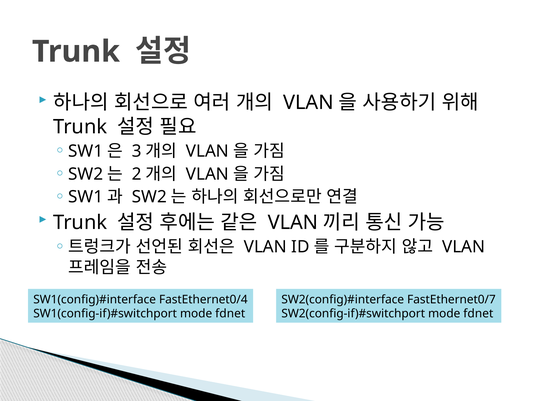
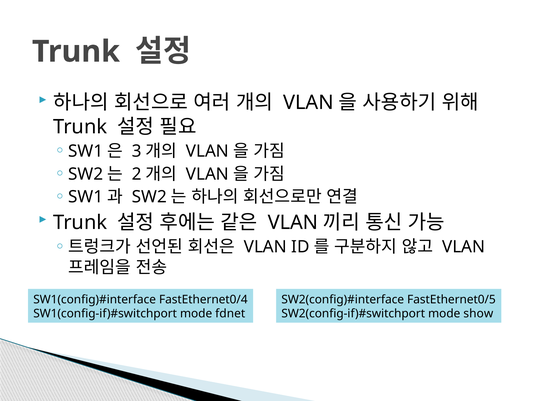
FastEthernet0/7: FastEthernet0/7 -> FastEthernet0/5 (451, 299)
fdnet: fdnet -> show (478, 313)
